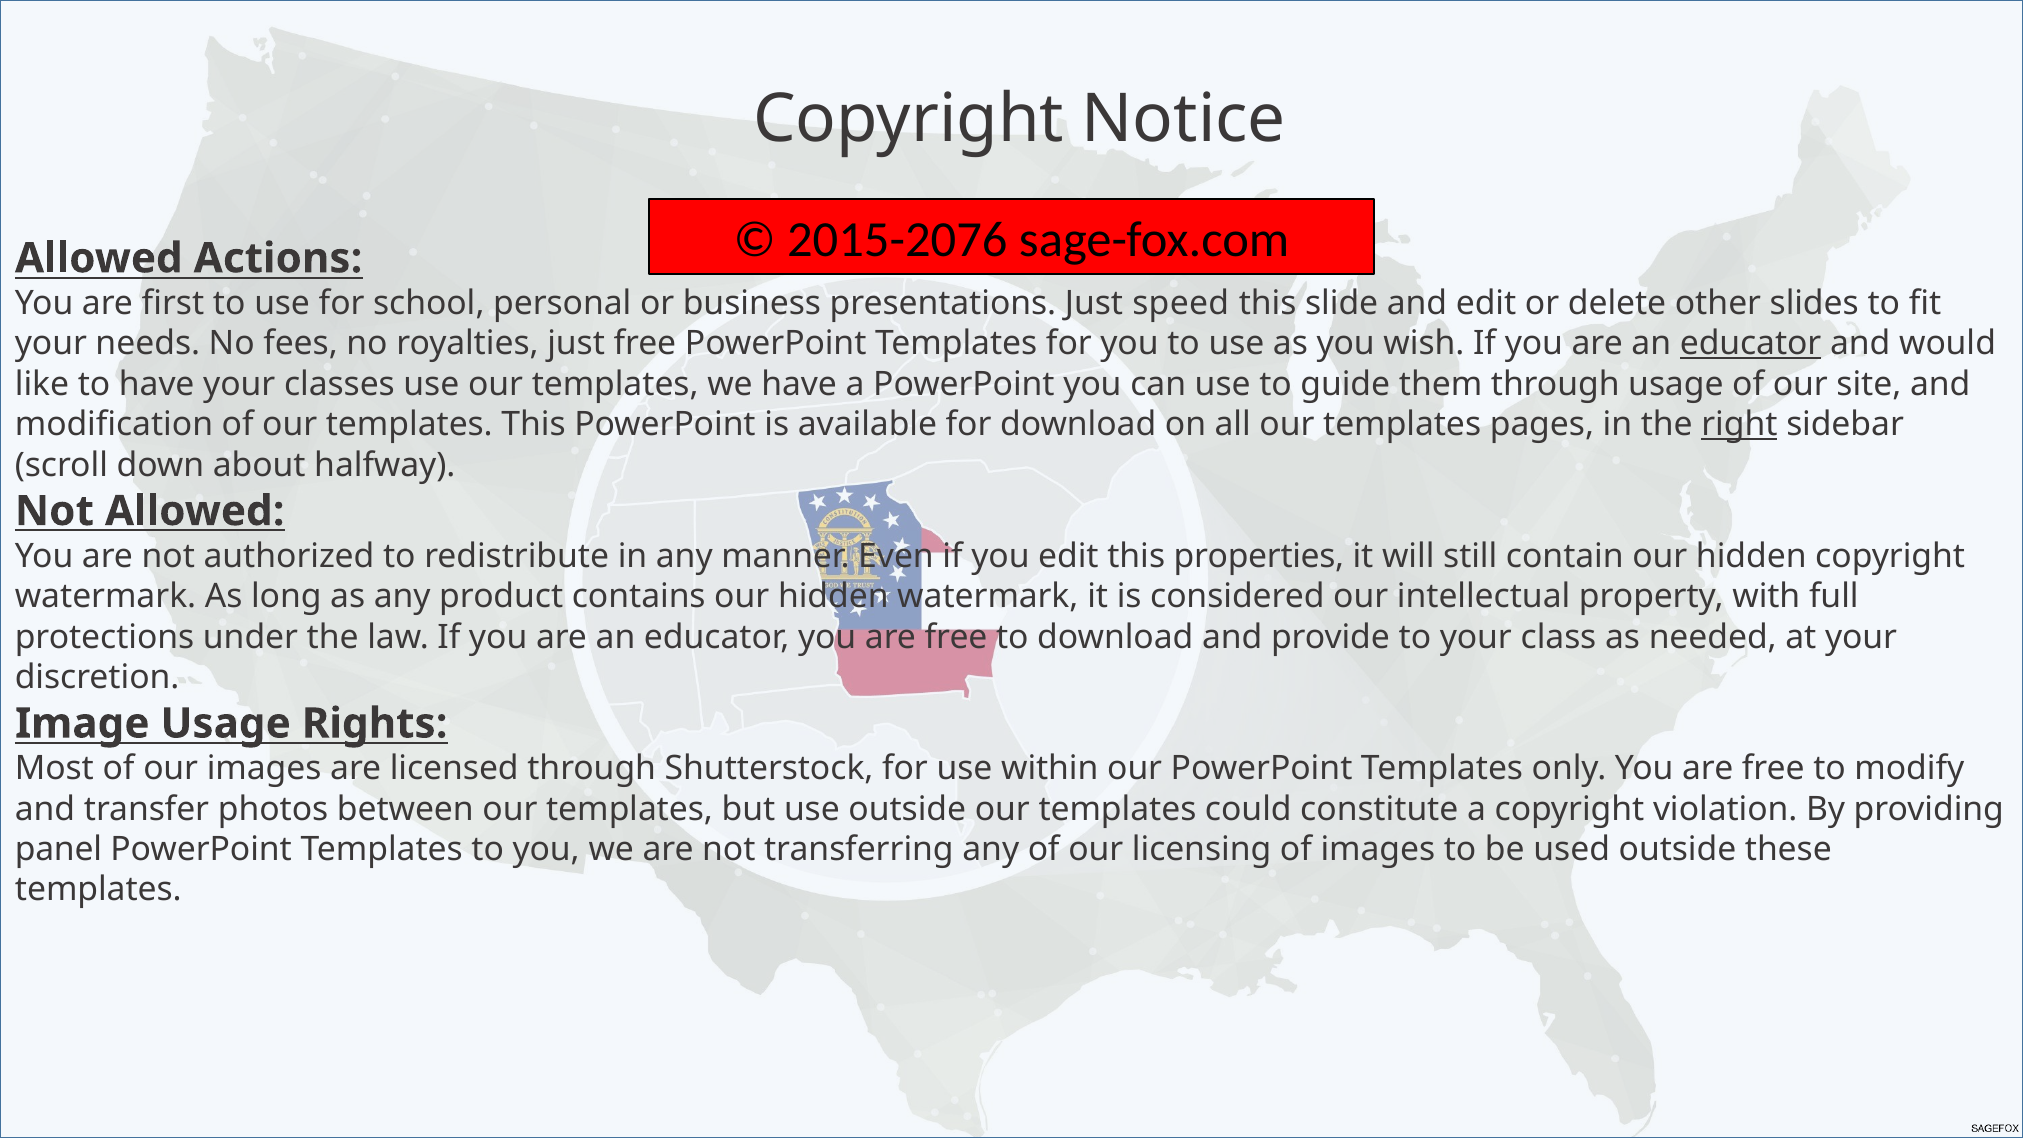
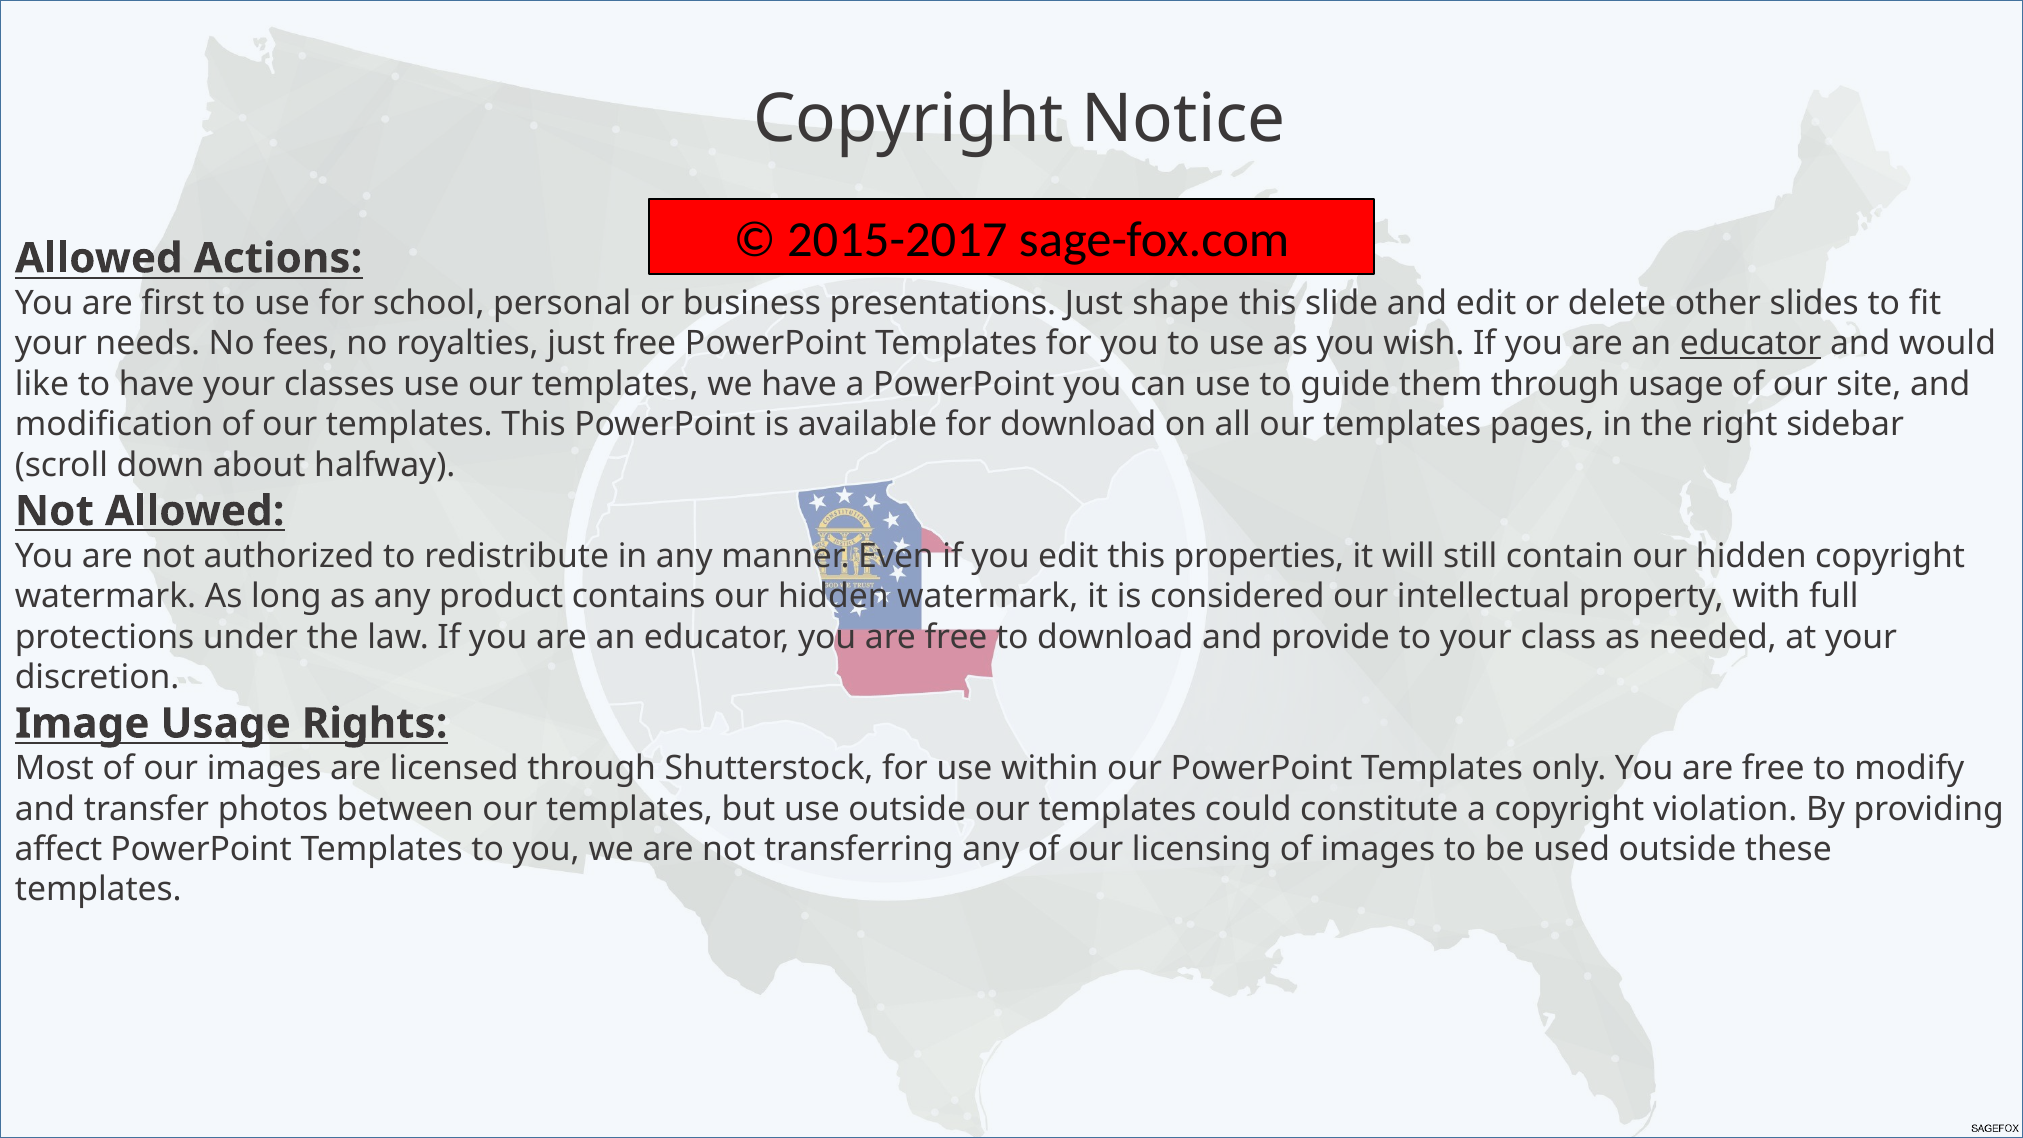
2015-2076: 2015-2076 -> 2015-2017 (897, 240)
speed: speed -> shape (1181, 303)
right underline: present -> none (1739, 425)
panel: panel -> affect (58, 849)
